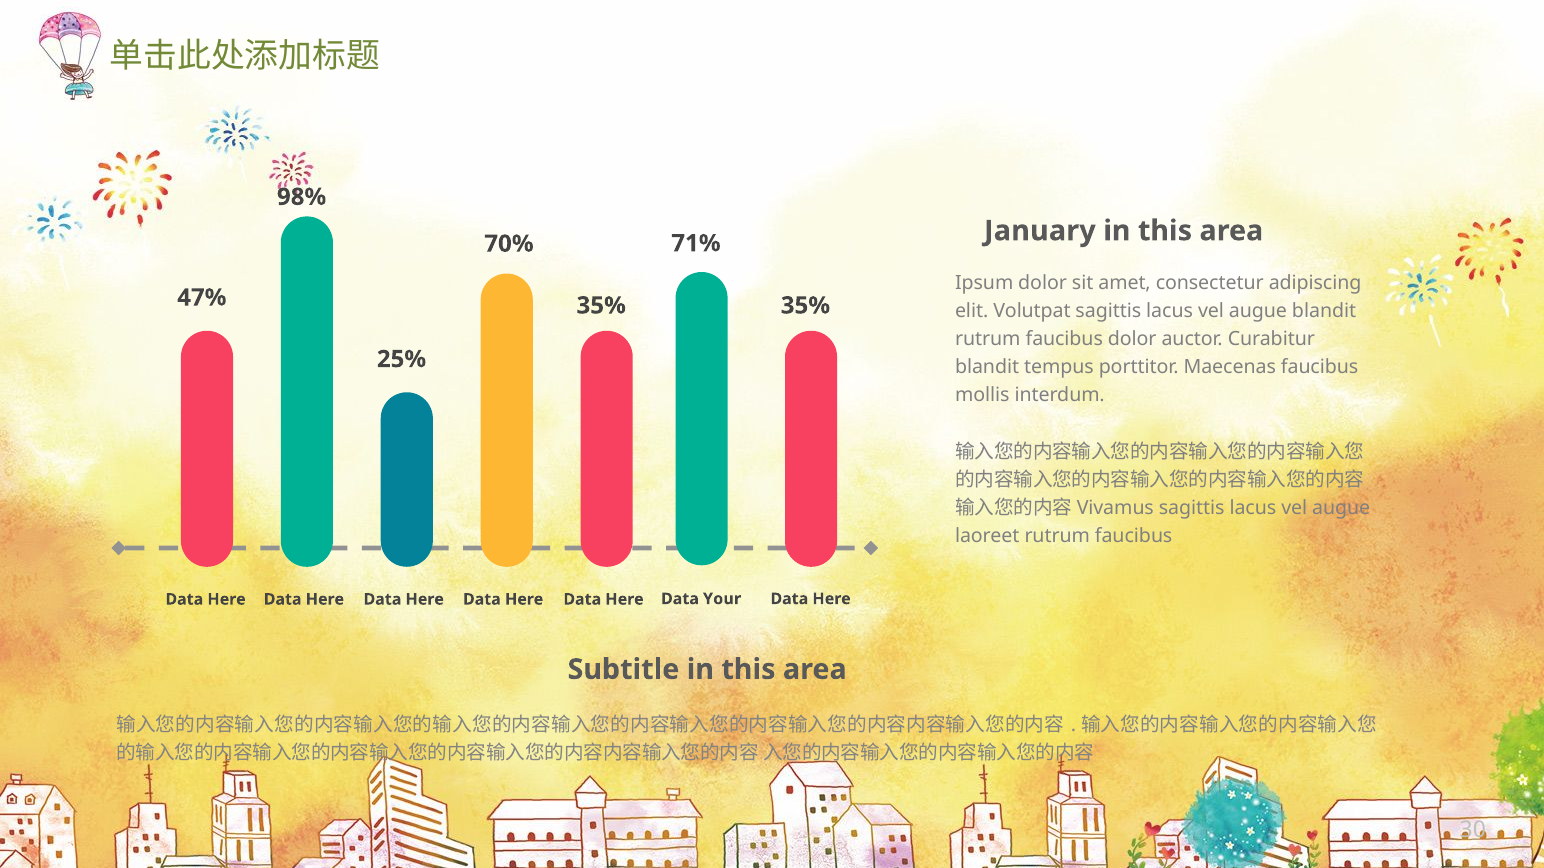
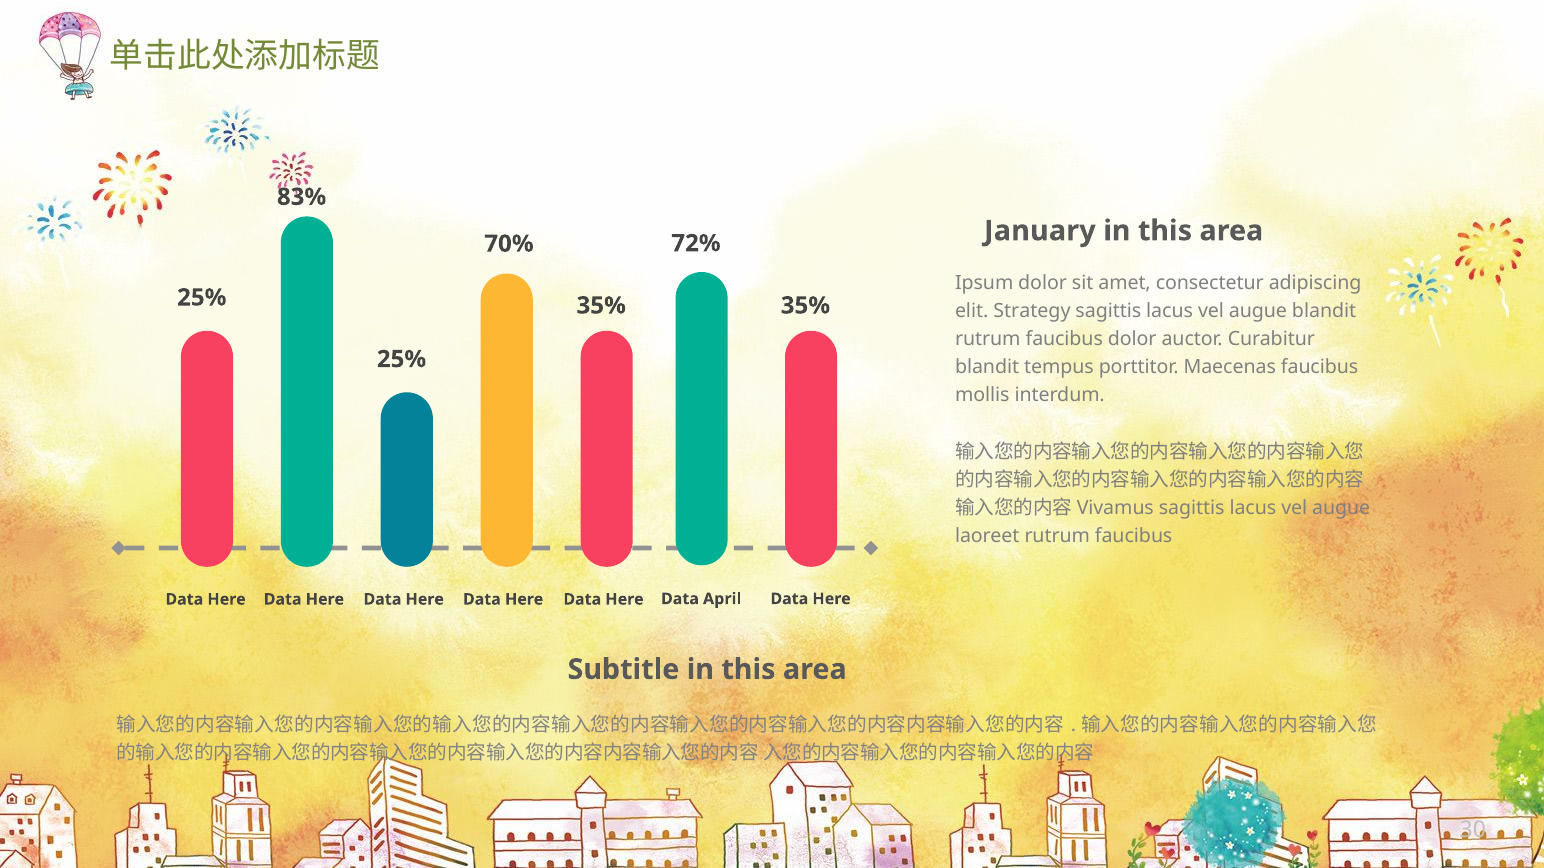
98%: 98% -> 83% (302, 197)
71%: 71% -> 72% (696, 243)
47%: 47% -> 25% (202, 298)
Volutpat: Volutpat -> Strategy (1032, 311)
Your: Your -> April (722, 599)
